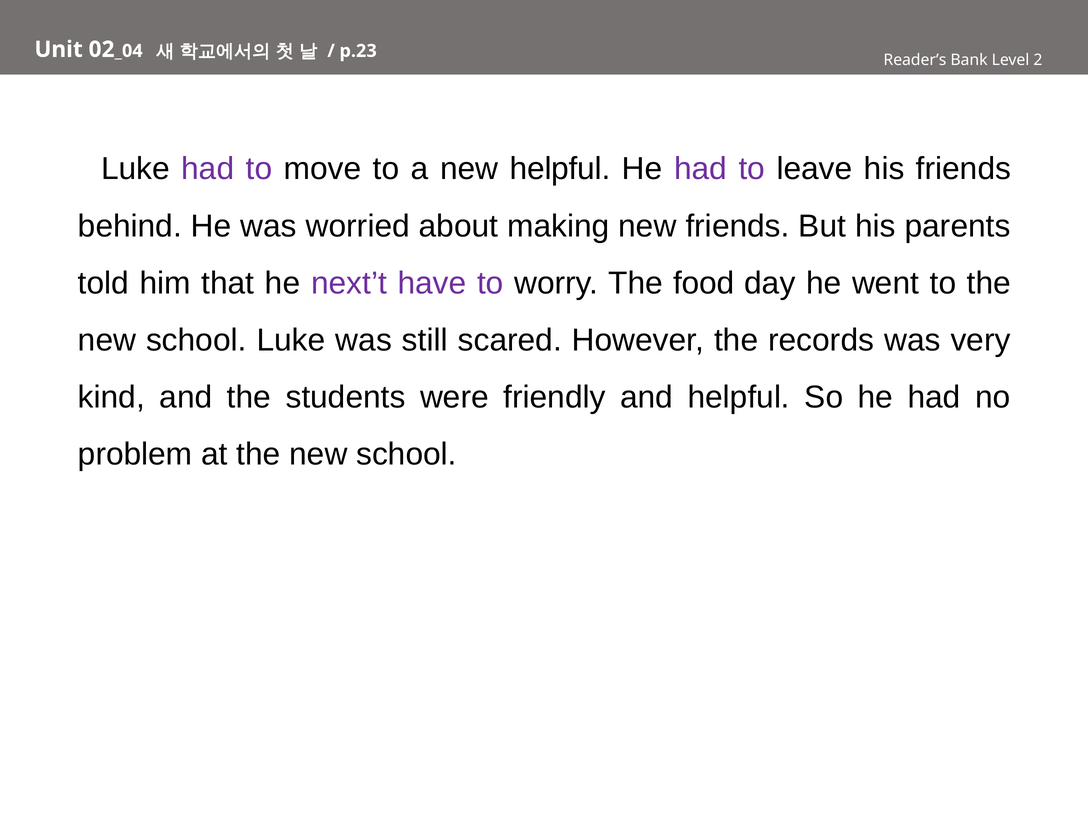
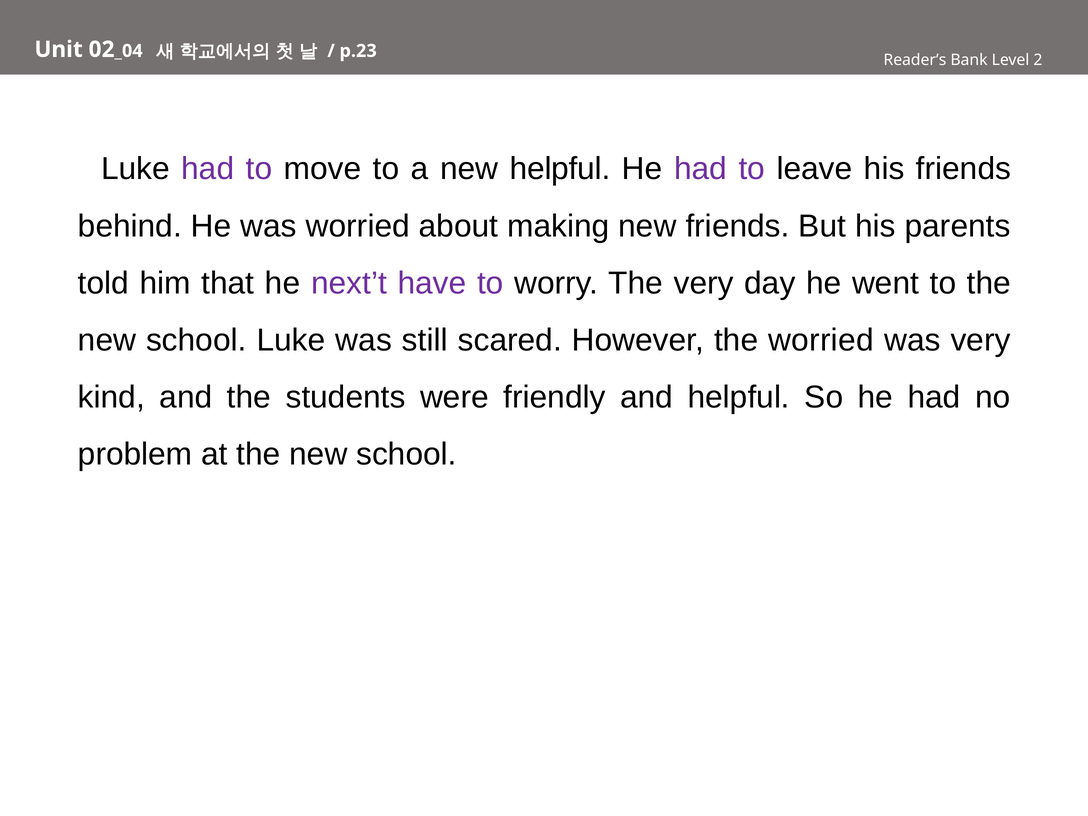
The food: food -> very (704, 283)
the records: records -> worried (821, 340)
